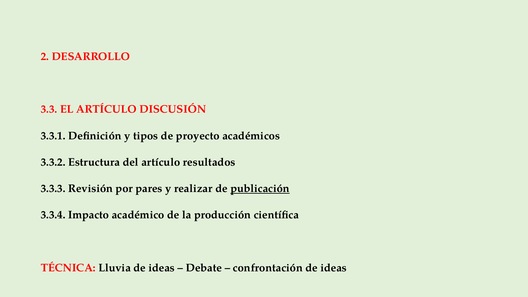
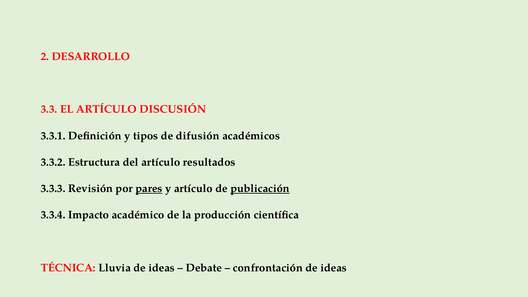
proyecto: proyecto -> difusión (198, 136)
pares underline: none -> present (149, 189)
y realizar: realizar -> artículo (193, 189)
